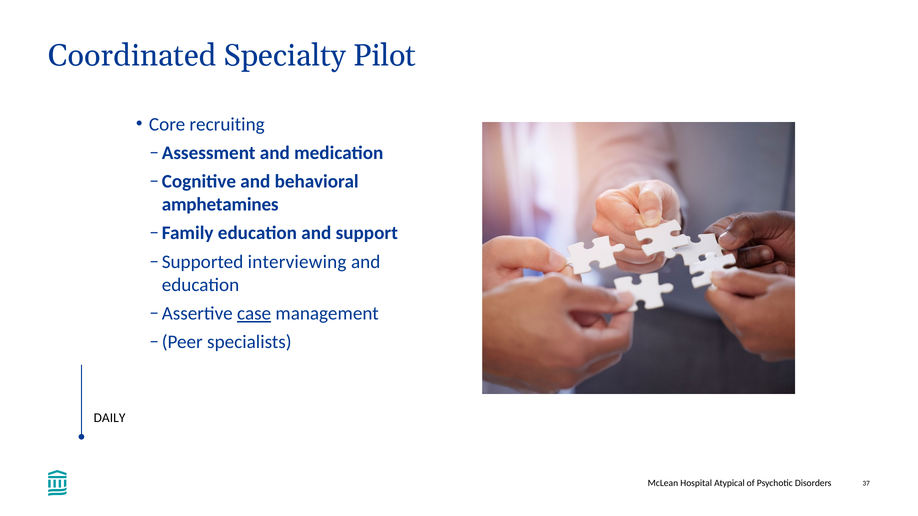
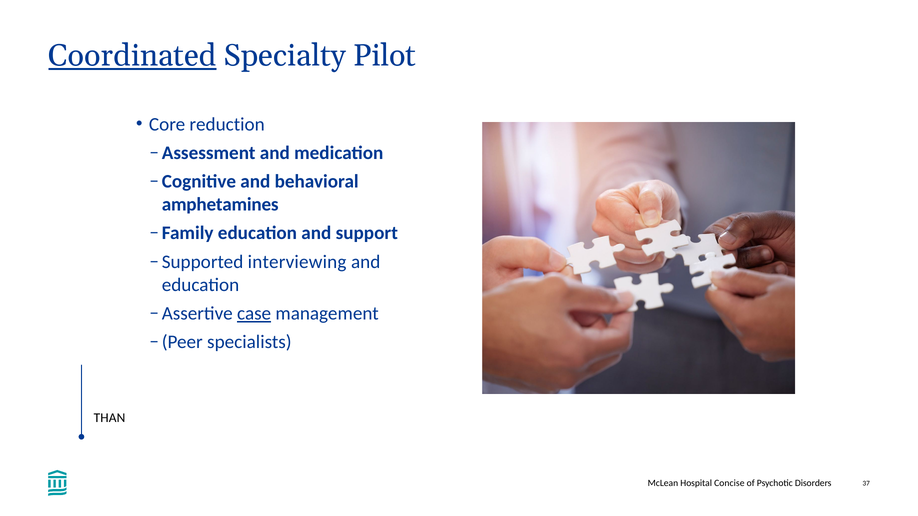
Coordinated underline: none -> present (132, 56)
recruiting: recruiting -> reduction (227, 124)
DAILY: DAILY -> THAN (110, 418)
Atypical: Atypical -> Concise (729, 483)
